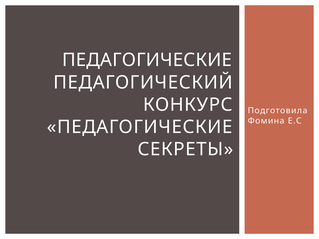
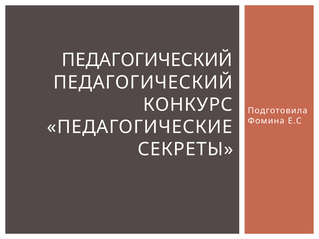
ПЕДАГОГИЧЕСКИЕ: ПЕДАГОГИЧЕСКИЕ -> ПЕДАГОГИЧЕСКИЙ (147, 60)
